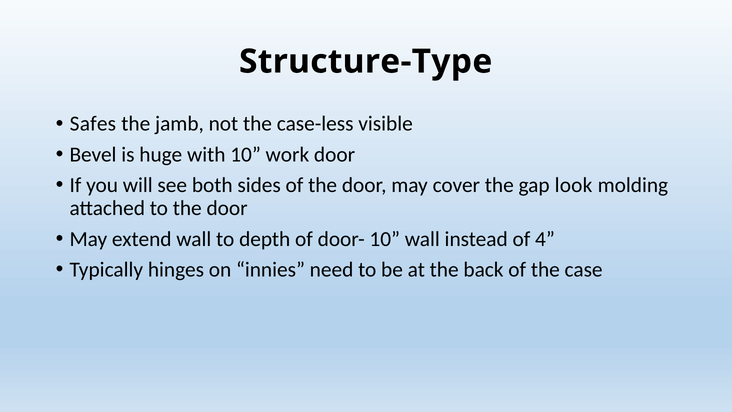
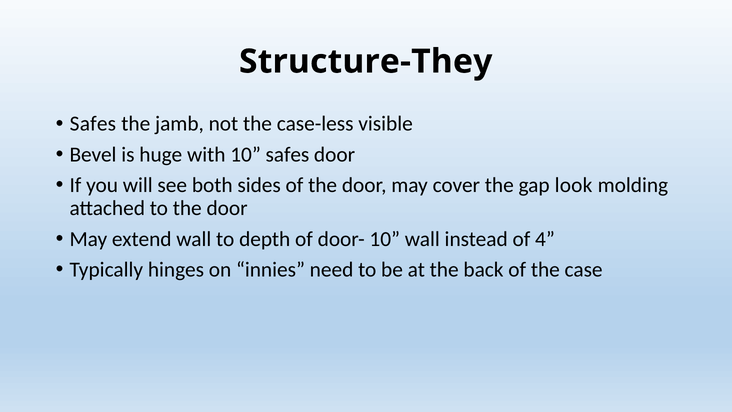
Structure-Type: Structure-Type -> Structure-They (366, 61)
10 work: work -> safes (287, 154)
